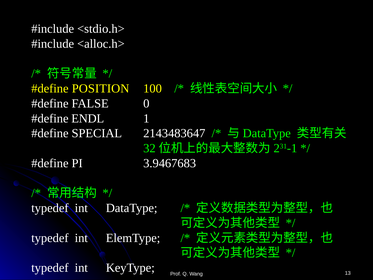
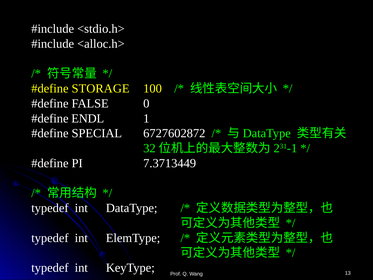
POSITION: POSITION -> STORAGE (101, 88)
2143483647: 2143483647 -> 6727602872 (174, 133)
3.9467683: 3.9467683 -> 7.3713449 (170, 163)
